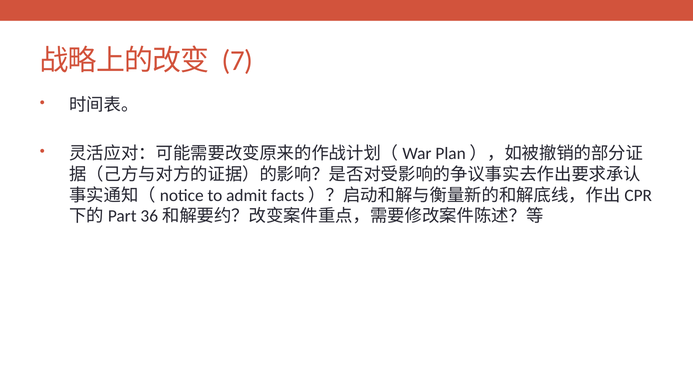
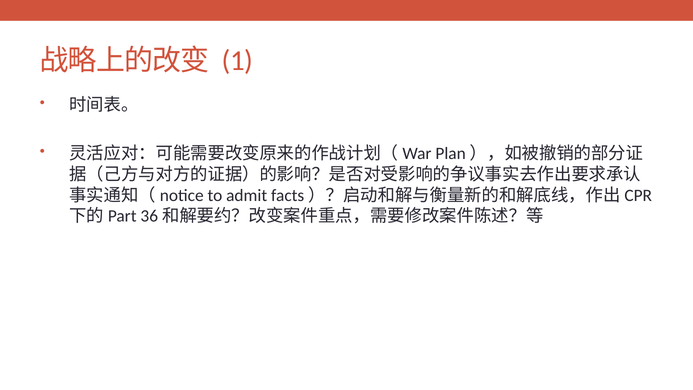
7: 7 -> 1 (237, 60)
